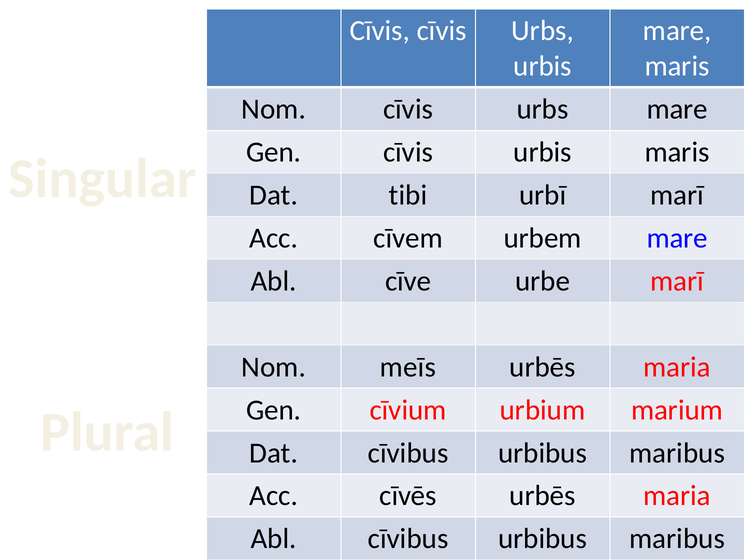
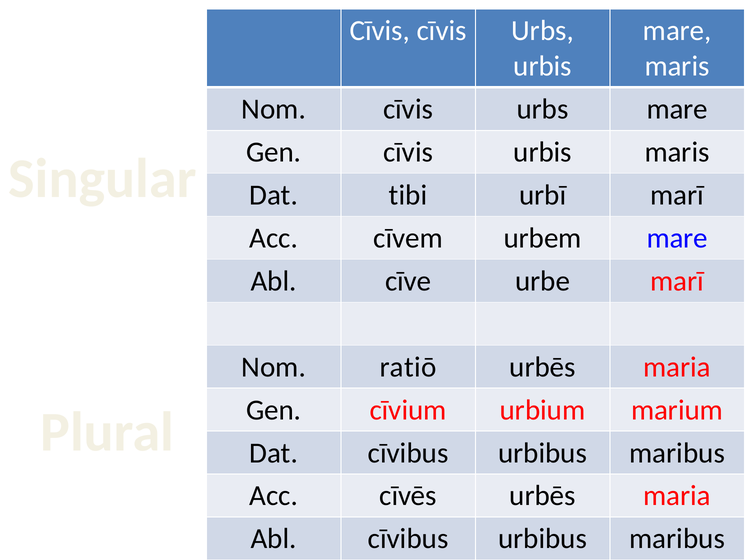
meīs: meīs -> ratiō (408, 367)
